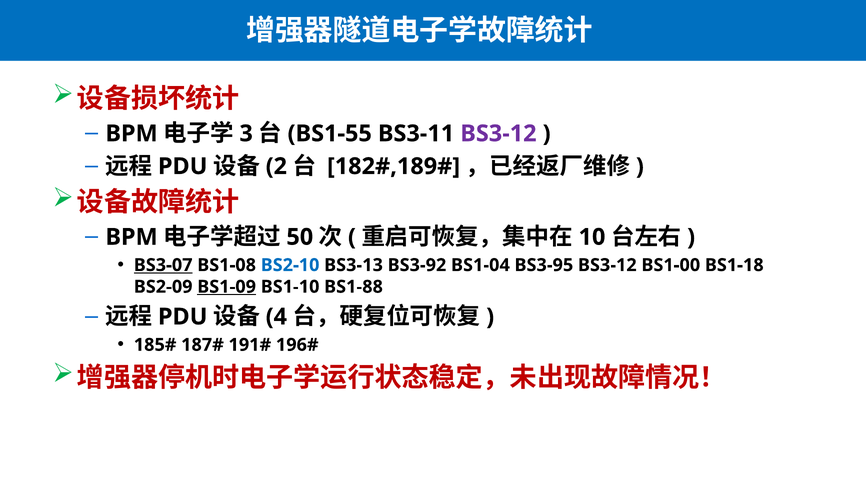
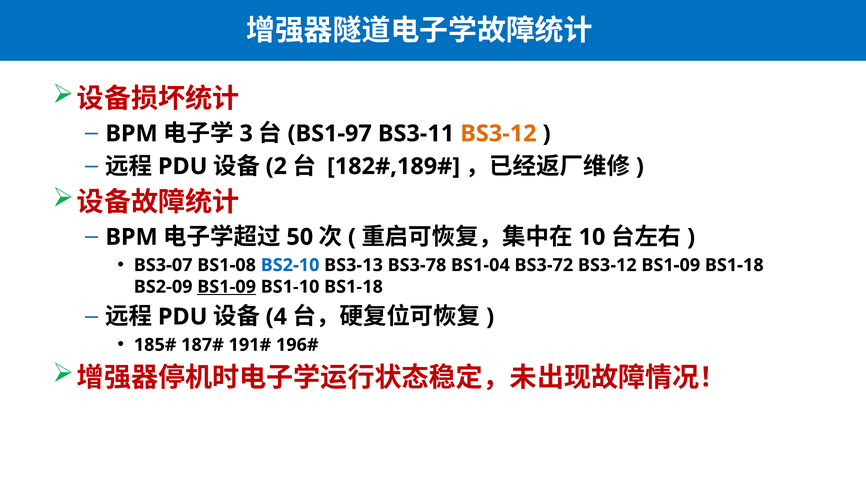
BS1-55: BS1-55 -> BS1-97 (330, 134)
BS3-12 colour: purple -> orange (498, 134)
BS3-07 underline: present -> none (163, 265)
BS3-92: BS3-92 -> BS3-78 (417, 265)
BS3-95: BS3-95 -> BS3-72 (544, 265)
BS3-12 BS1-00: BS1-00 -> BS1-09 (671, 265)
BS1-10 BS1-88: BS1-88 -> BS1-18 (354, 287)
